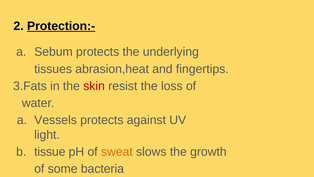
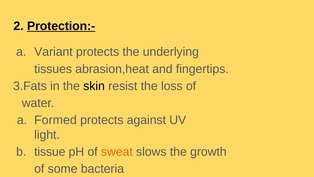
Sebum: Sebum -> Variant (53, 52)
skin colour: red -> black (94, 86)
Vessels: Vessels -> Formed (55, 120)
